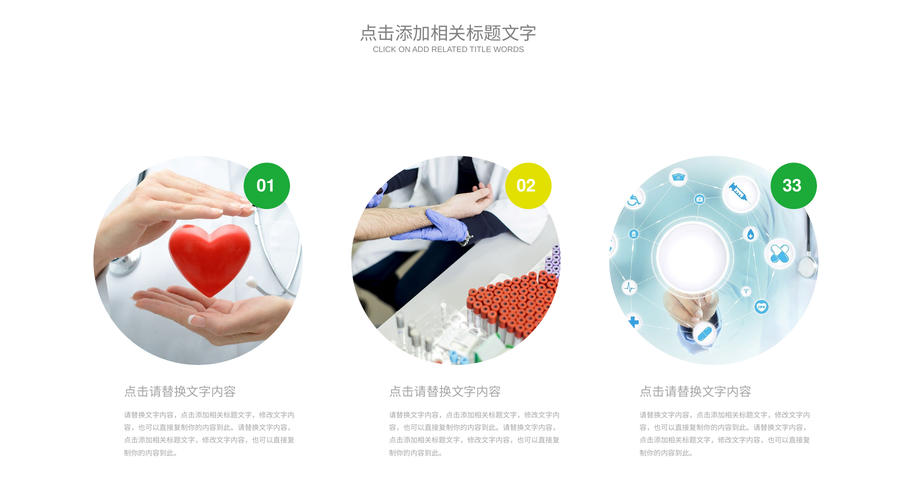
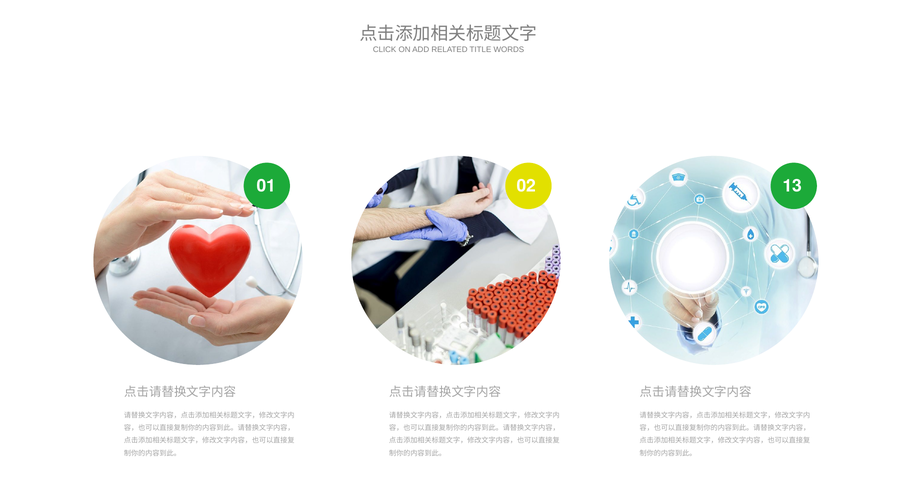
33: 33 -> 13 (792, 186)
